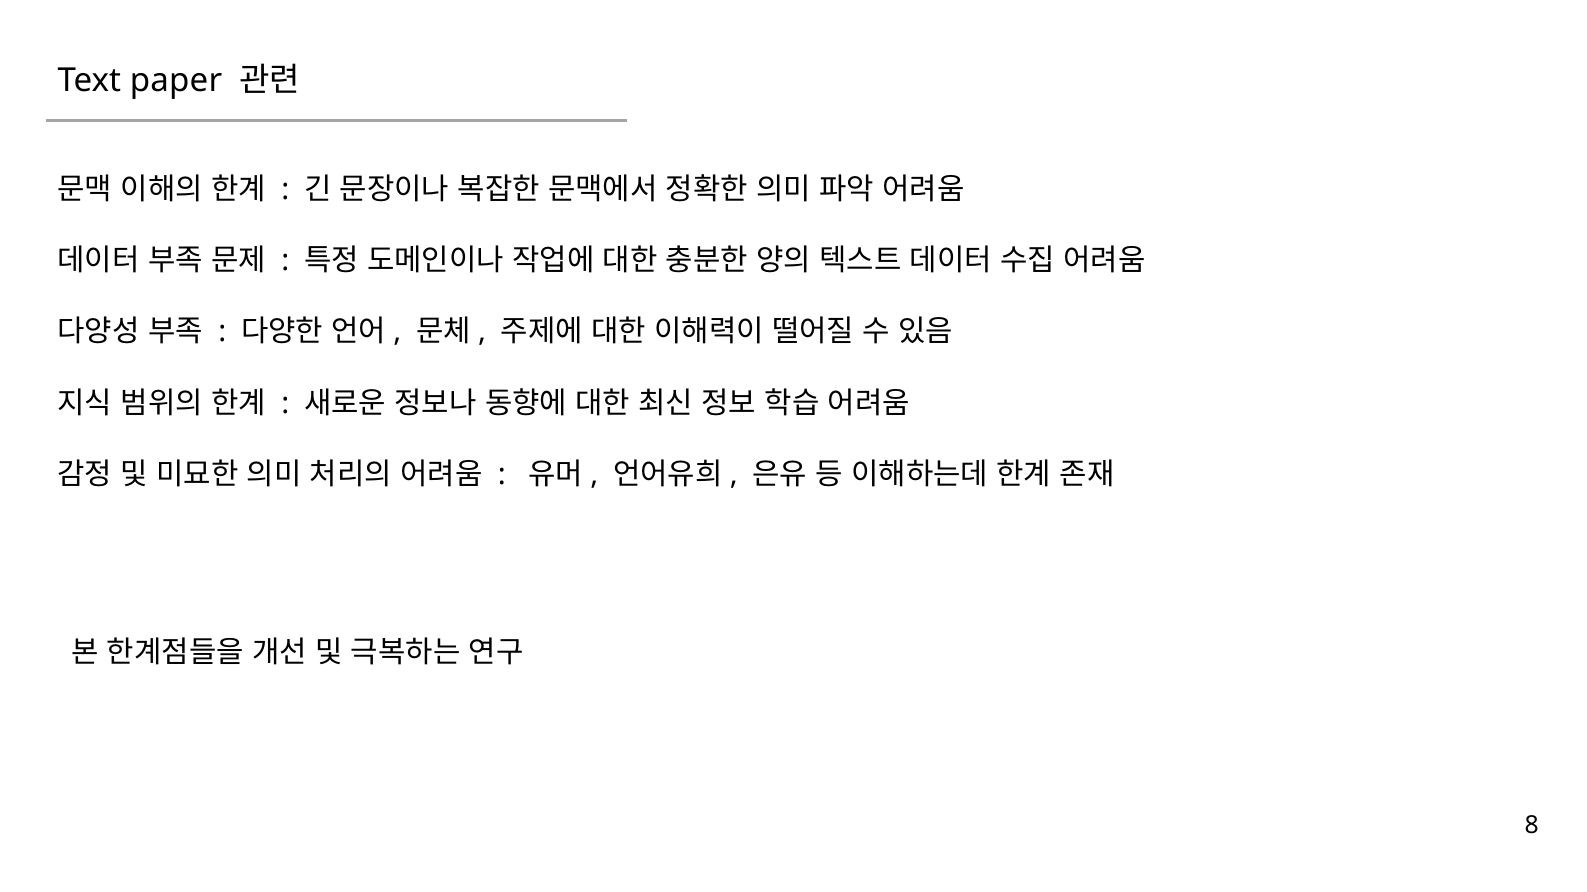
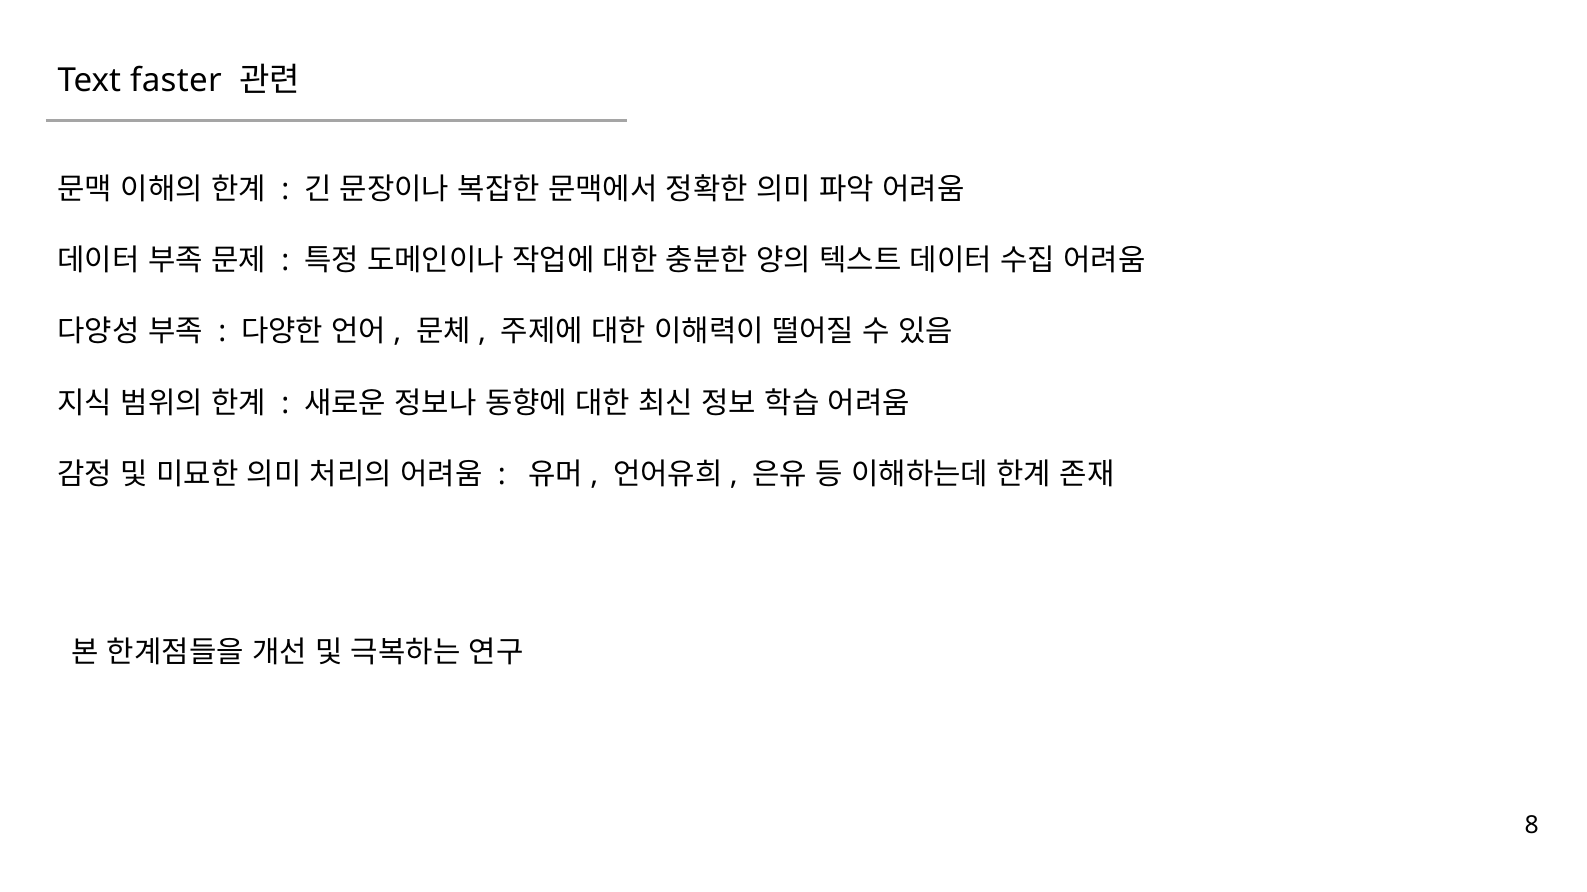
paper: paper -> faster (176, 81)
